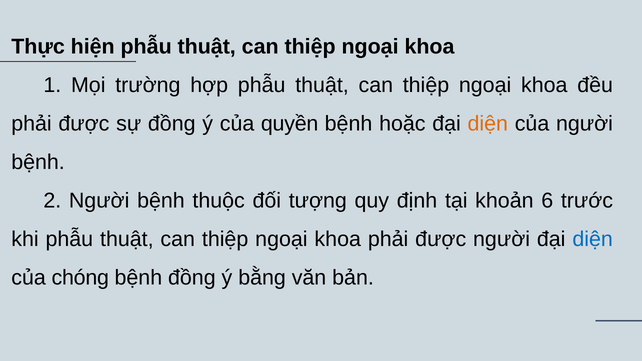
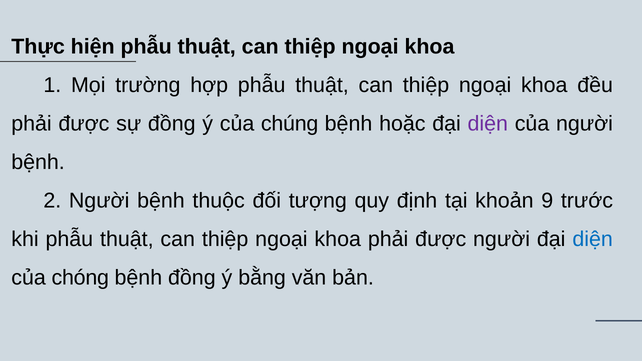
quyền: quyền -> chúng (290, 124)
diện colour: orange -> purple (488, 124)
6: 6 -> 9 (547, 201)
